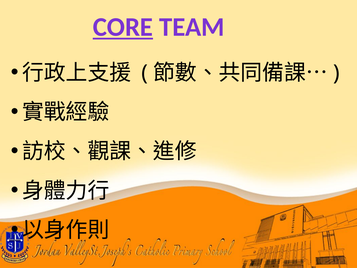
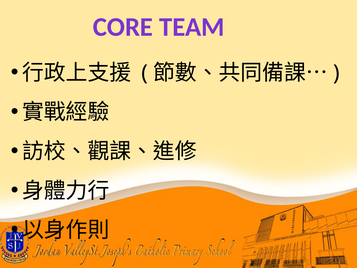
CORE underline: present -> none (123, 27)
